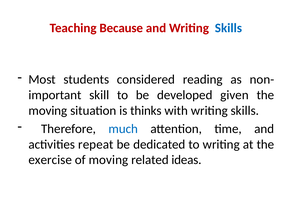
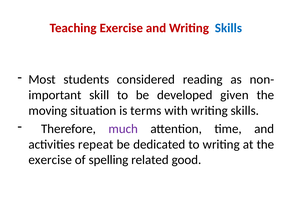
Teaching Because: Because -> Exercise (121, 28)
thinks: thinks -> terms (146, 111)
much colour: blue -> purple (123, 129)
of moving: moving -> spelling (109, 160)
ideas: ideas -> good (186, 160)
